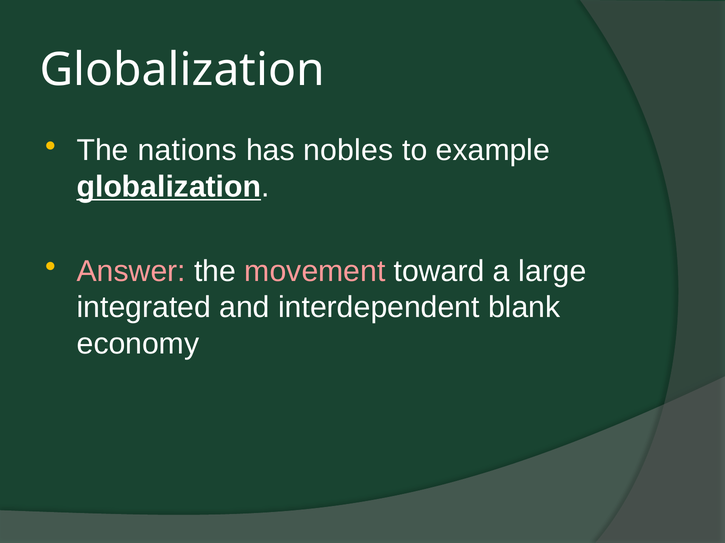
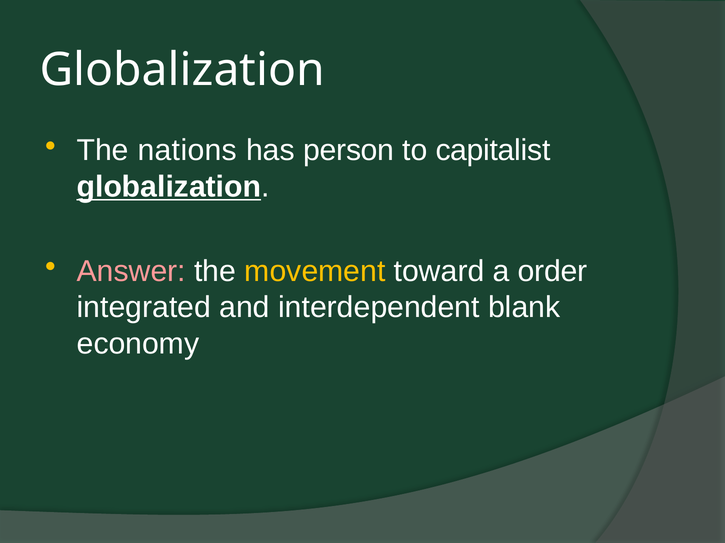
nobles: nobles -> person (349, 151)
example: example -> capitalist (493, 151)
movement colour: pink -> yellow (315, 272)
large: large -> order (553, 272)
